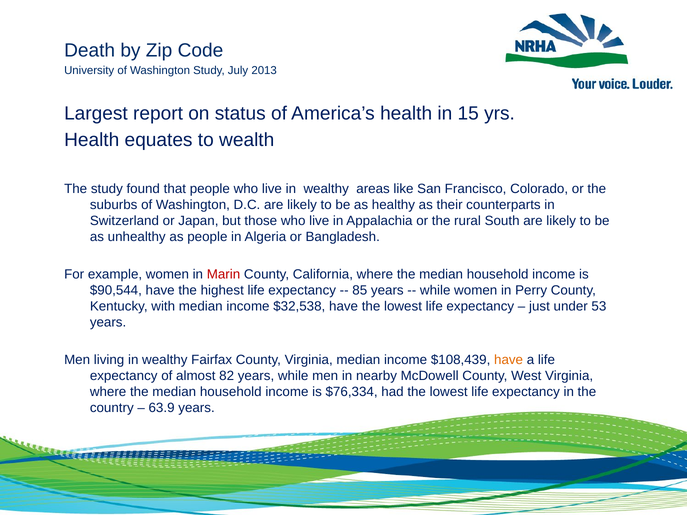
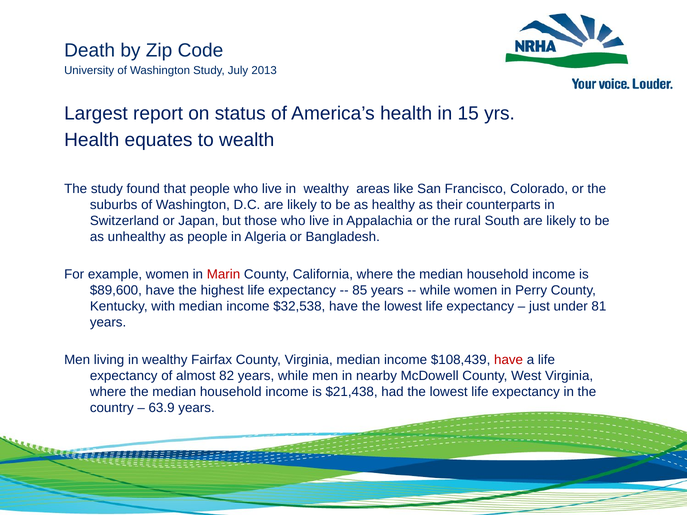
$90,544: $90,544 -> $89,600 (116, 290)
53: 53 -> 81 (599, 306)
have colour: orange -> red (509, 360)
$76,334: $76,334 -> $21,438 (352, 392)
